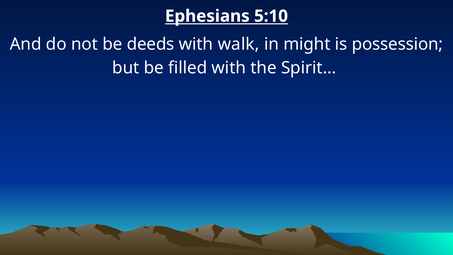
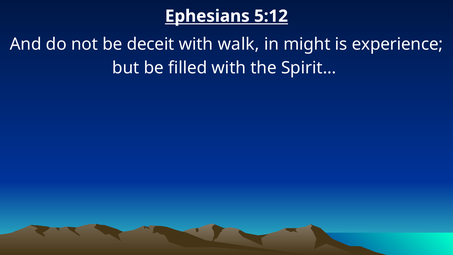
5:10: 5:10 -> 5:12 (271, 16)
deeds: deeds -> deceit (151, 44)
possession: possession -> experience (397, 44)
